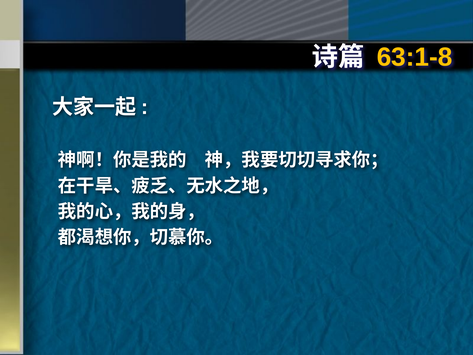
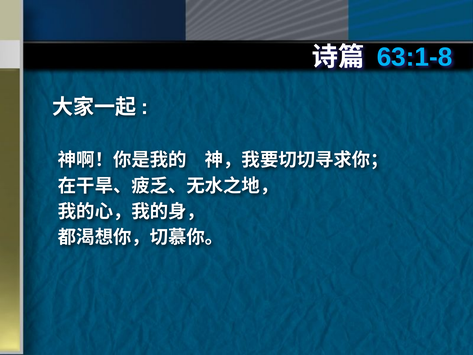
63:1-8 colour: yellow -> light blue (415, 57)
